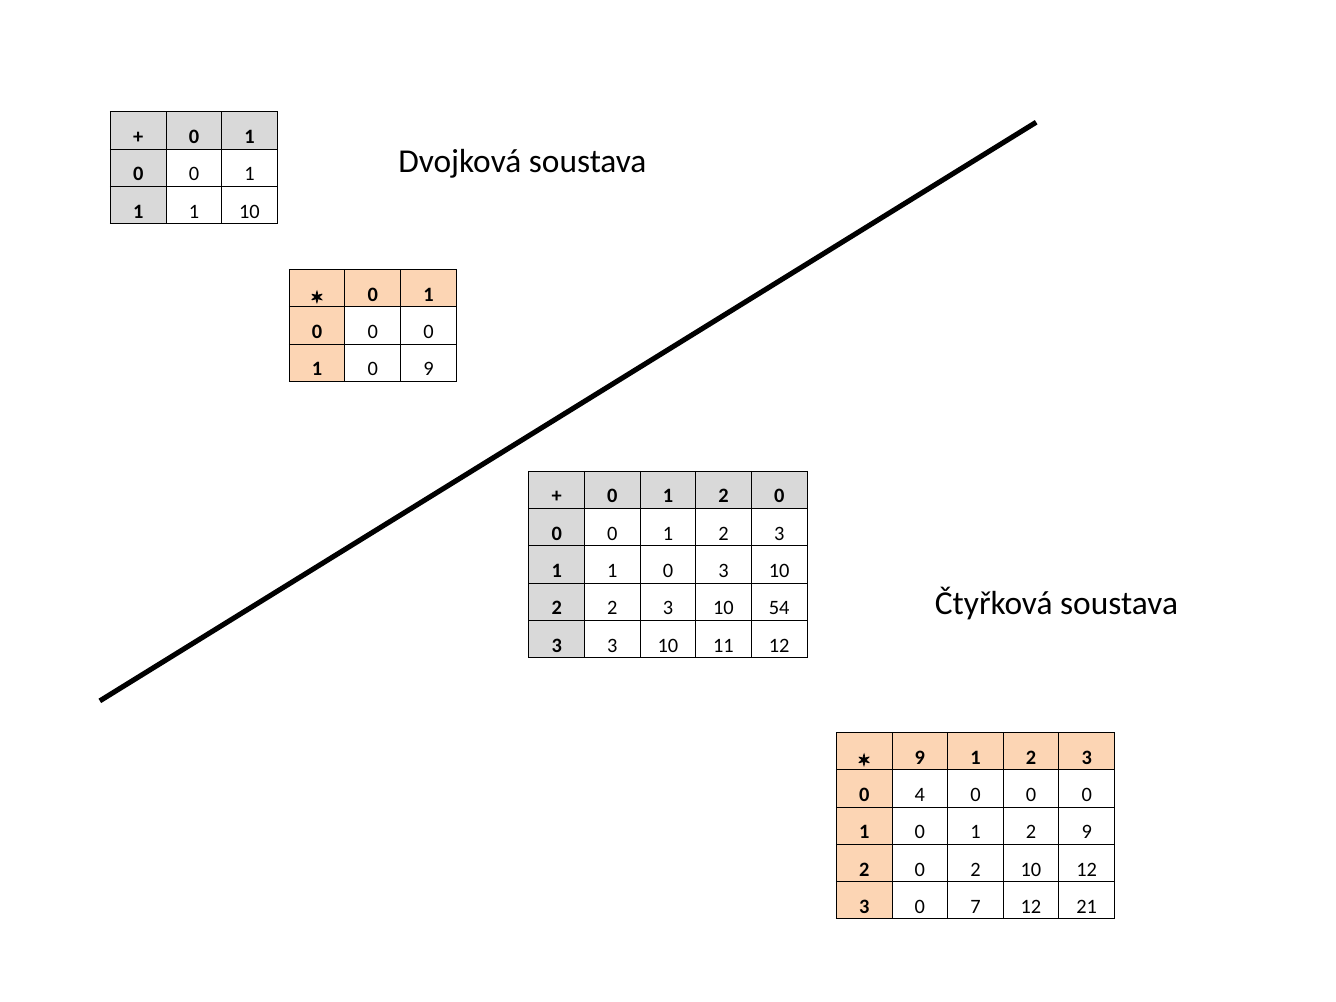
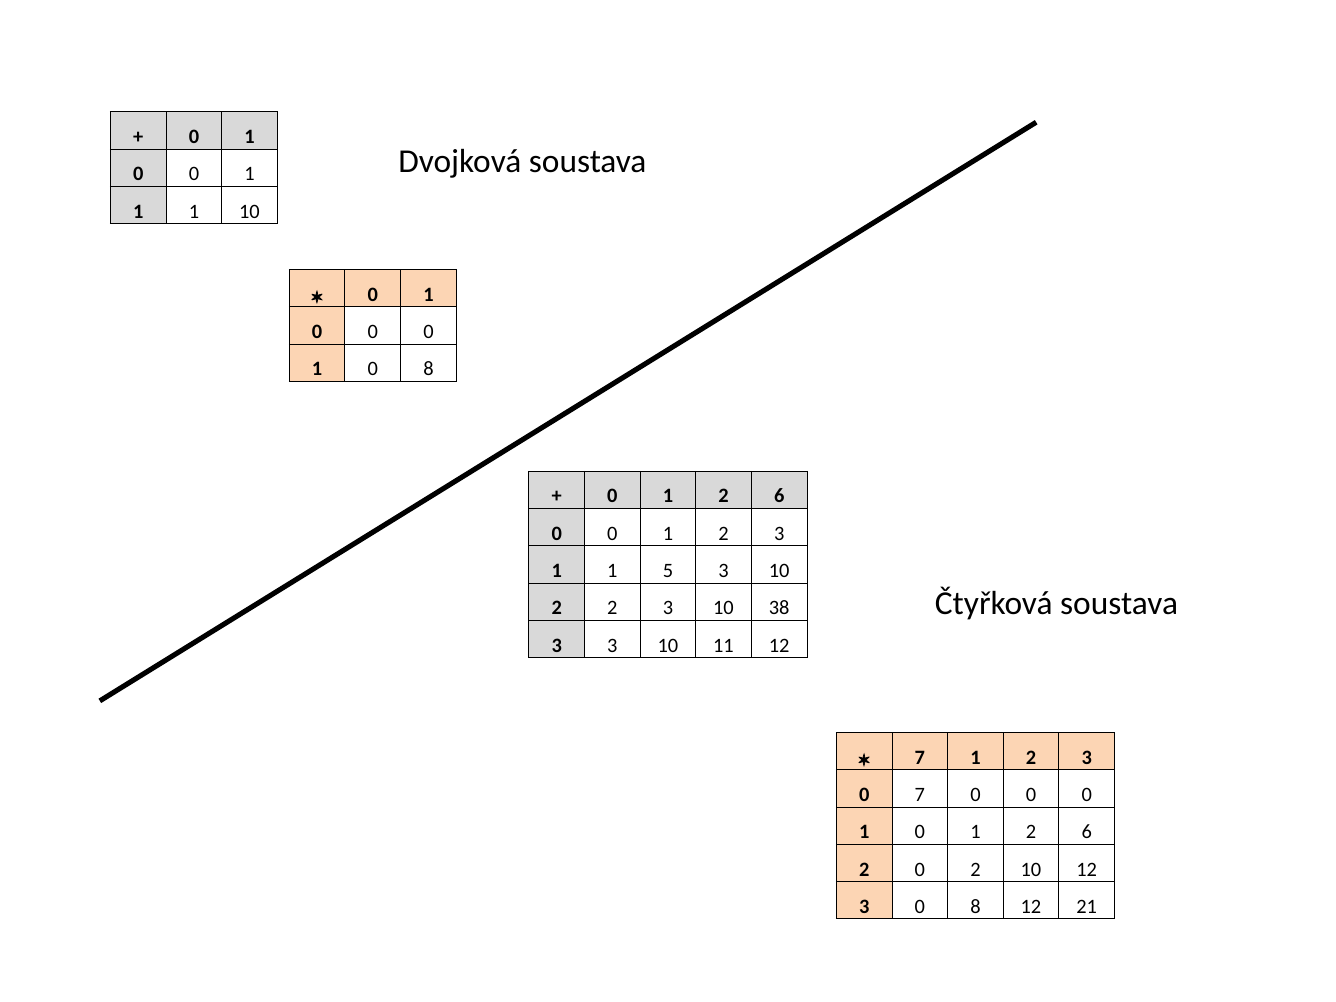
1 0 9: 9 -> 8 (428, 369)
0: 0 -> 6 (779, 496)
1 1 0: 0 -> 5 (668, 571)
54: 54 -> 38 (779, 608)
9: 9 -> 7 (920, 757)
0 4: 4 -> 7 (920, 795)
9: 9 -> 6 (1087, 832)
3 0 7: 7 -> 8 (975, 907)
